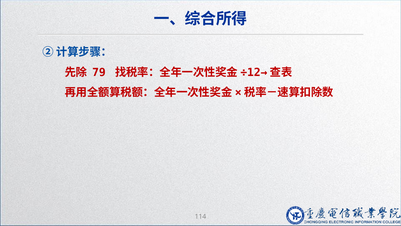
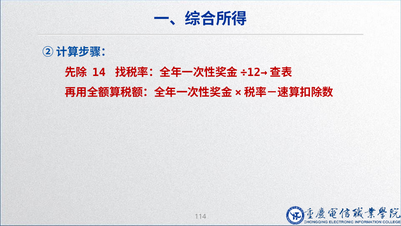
79: 79 -> 14 (99, 72)
